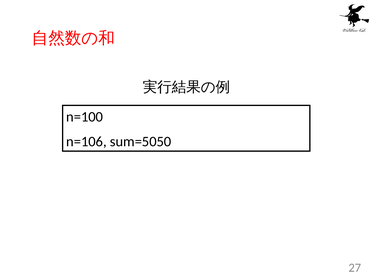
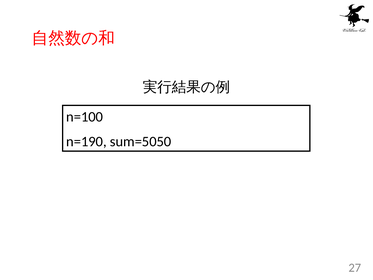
n=106: n=106 -> n=190 (86, 142)
